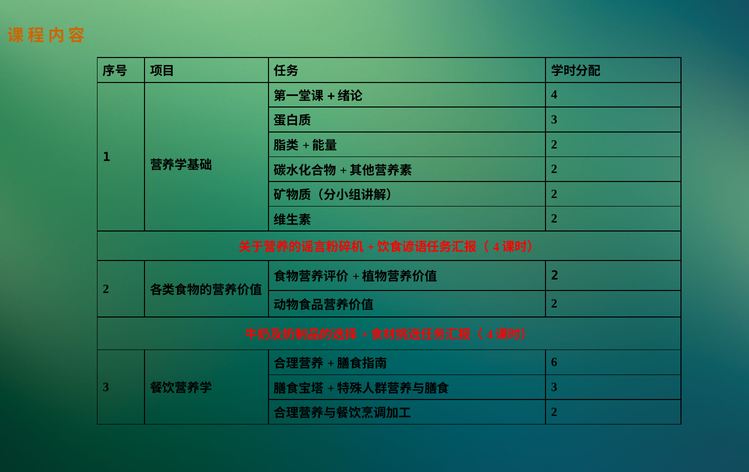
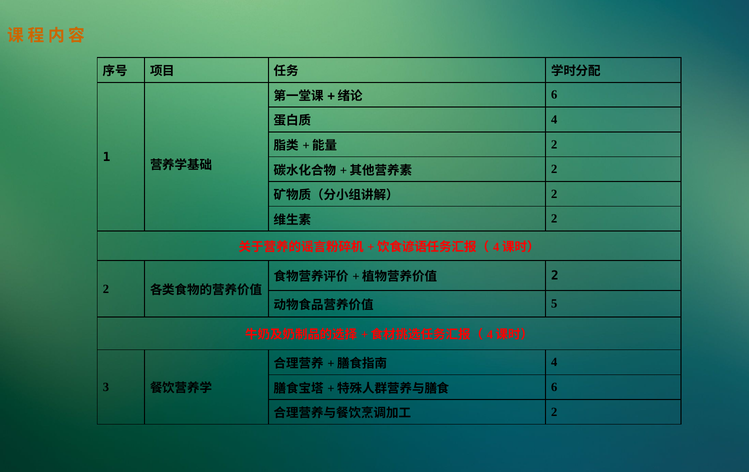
4: 4 -> 6 (554, 95)
3: 3 -> 4 (554, 120)
2: 2 -> 5 (554, 304)
6: 6 -> 4 (554, 362)
3: 3 -> 6 (554, 387)
